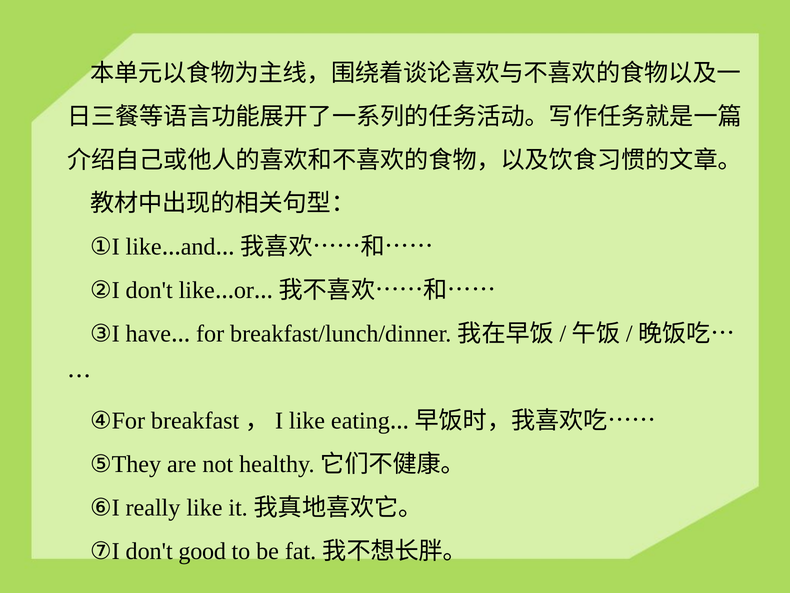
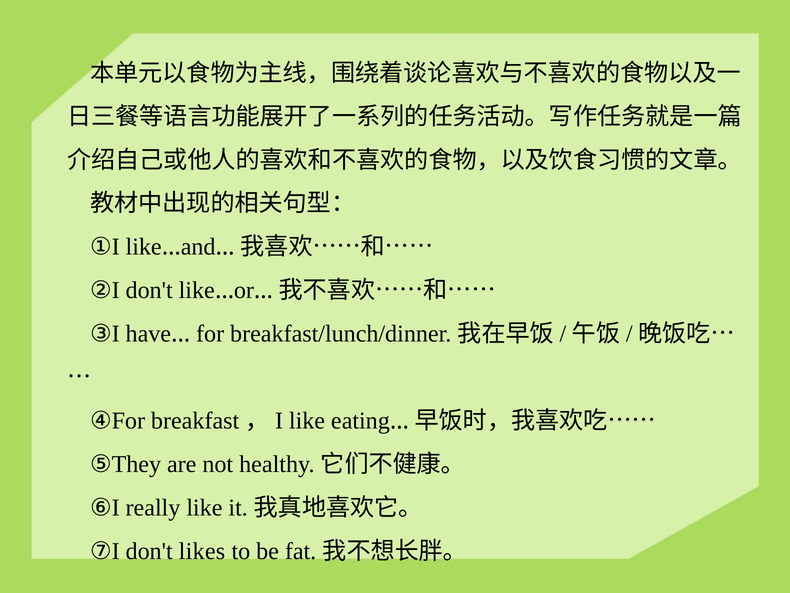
good: good -> likes (202, 551)
